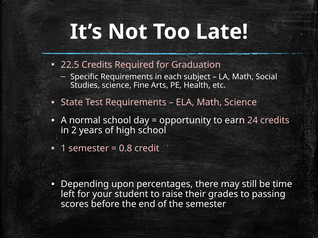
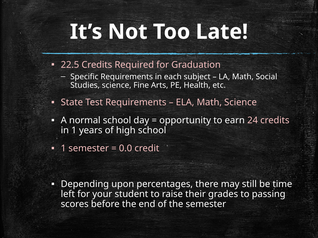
in 2: 2 -> 1 (74, 131)
0.8: 0.8 -> 0.0 (126, 149)
